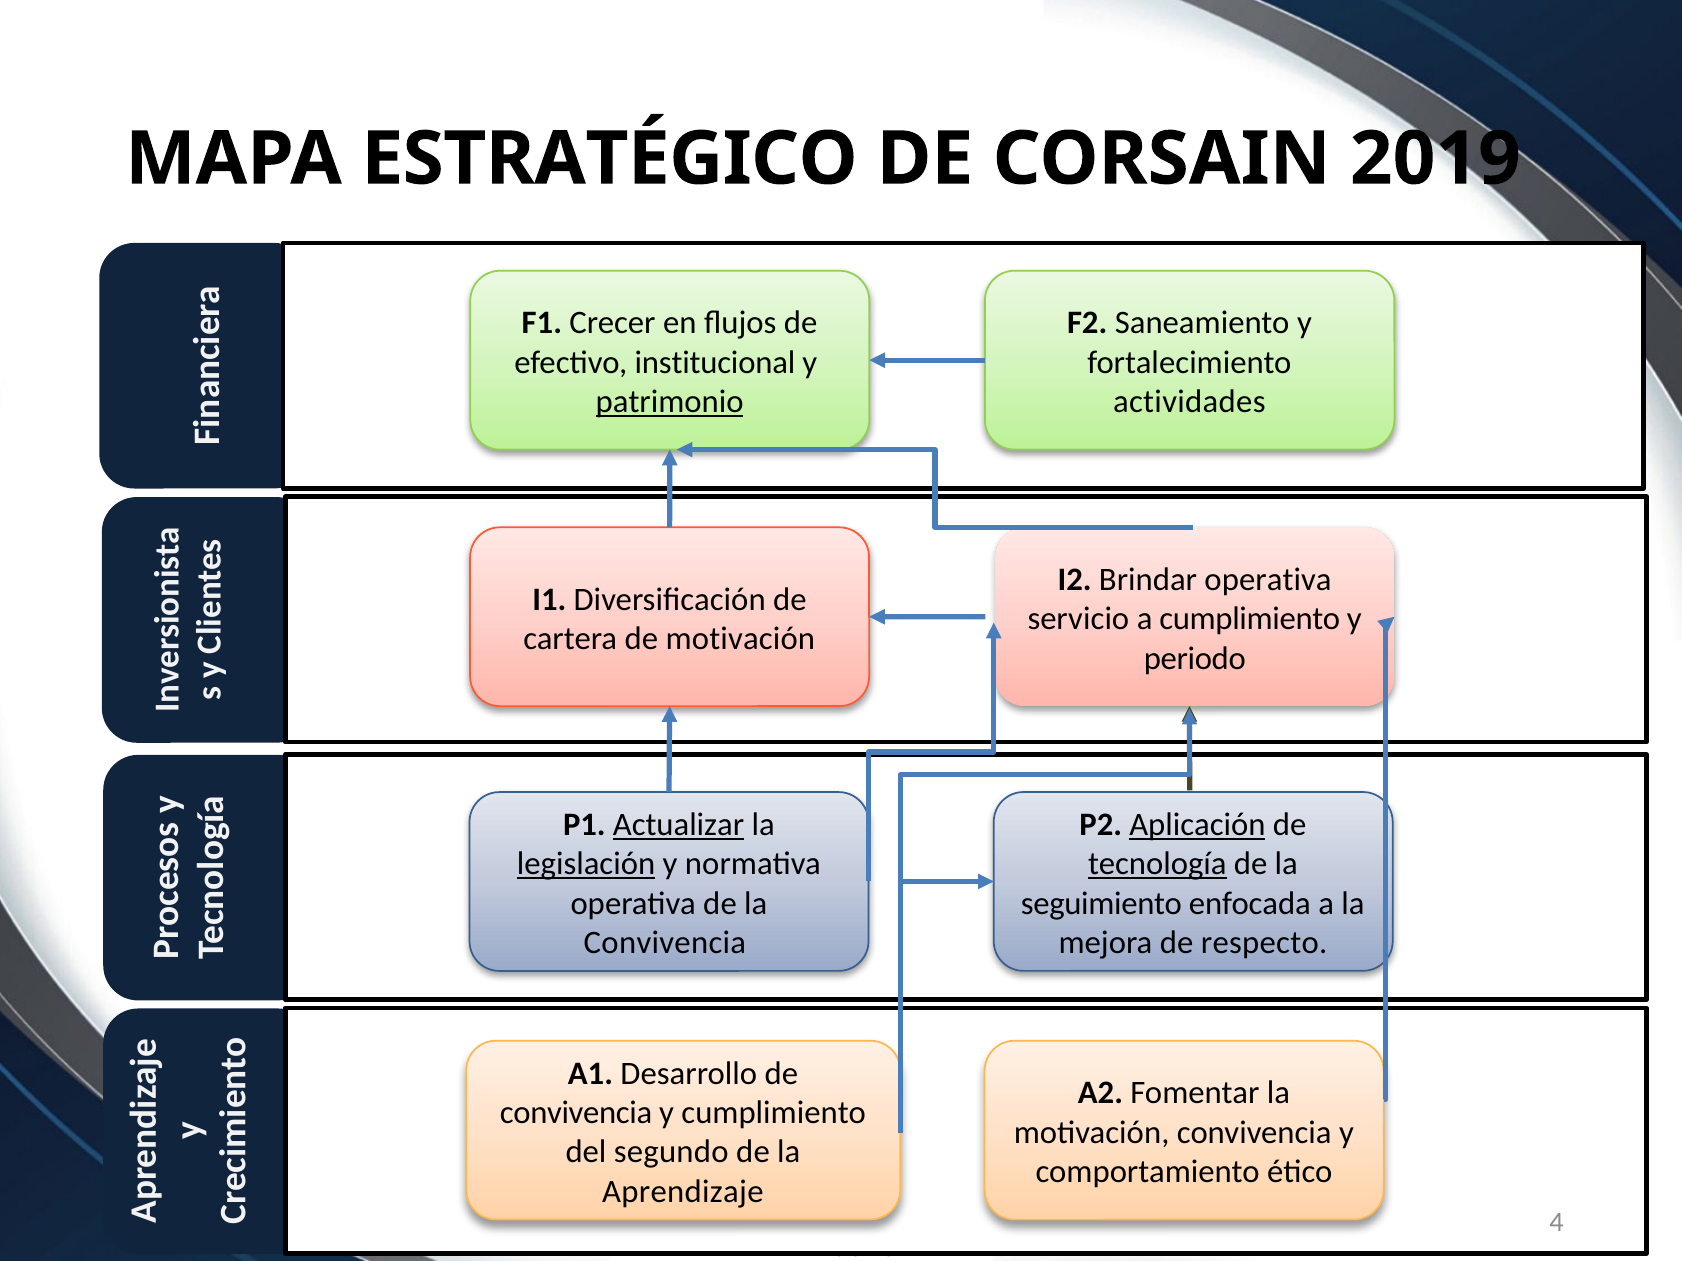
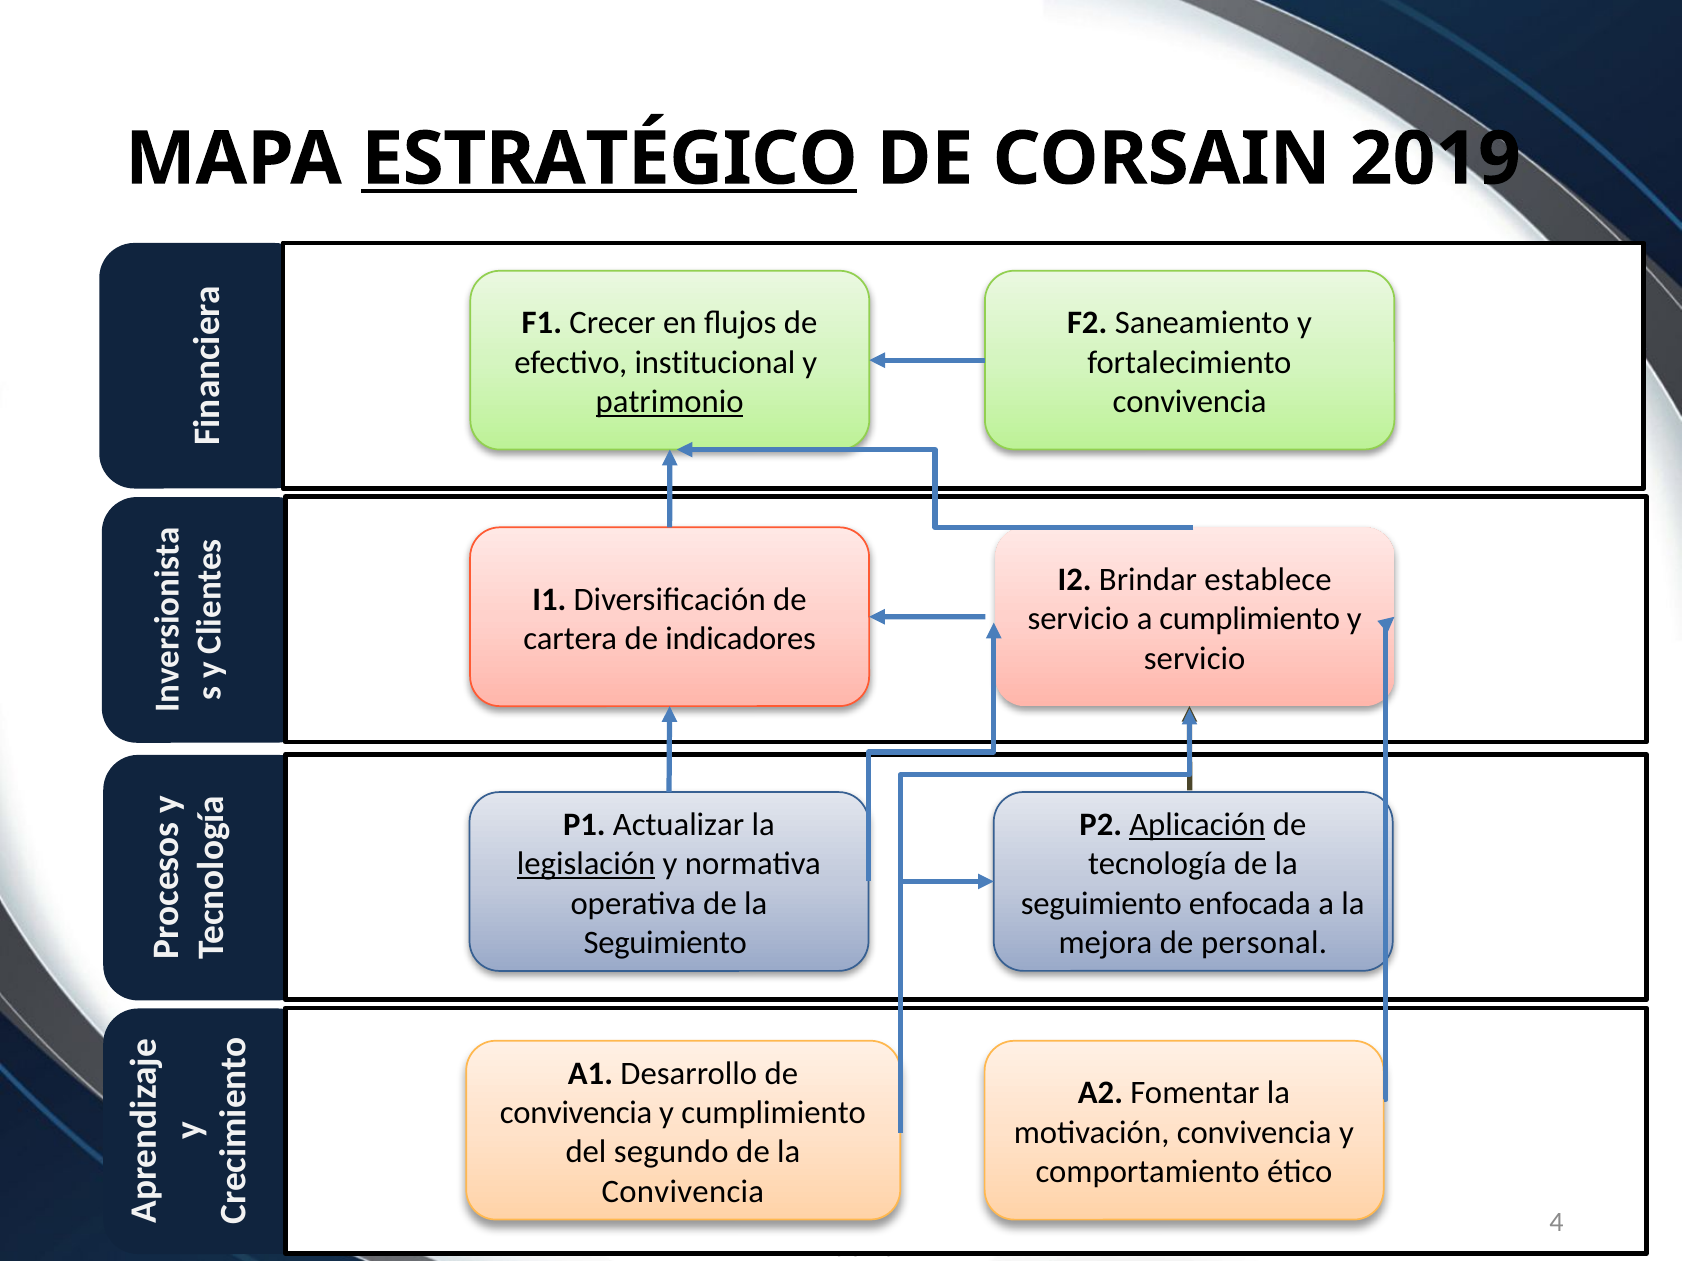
ESTRATÉGICO underline: none -> present (610, 159)
actividades: actividades -> convivencia (1190, 402)
Brindar operativa: operativa -> establece (1268, 580)
de motivación: motivación -> indicadores (741, 639)
periodo: periodo -> servicio (1195, 659)
Actualizar underline: present -> none (679, 825)
tecnología underline: present -> none (1157, 864)
Convivencia: Convivencia -> Seguimiento (665, 943)
respecto: respecto -> personal (1264, 943)
Aprendizaje: Aprendizaje -> Convivencia (683, 1192)
